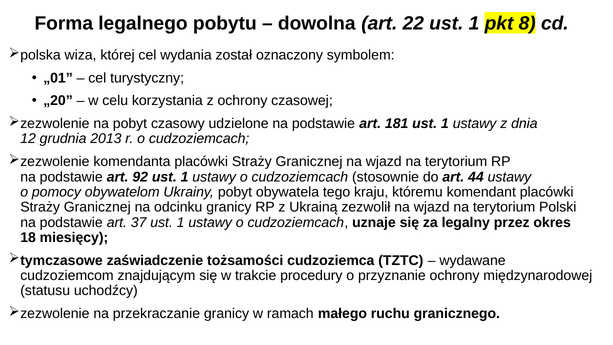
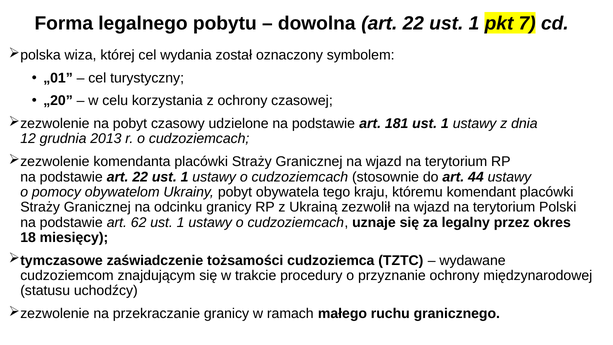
8: 8 -> 7 (527, 23)
podstawie art 92: 92 -> 22 (140, 177)
37: 37 -> 62 (139, 222)
